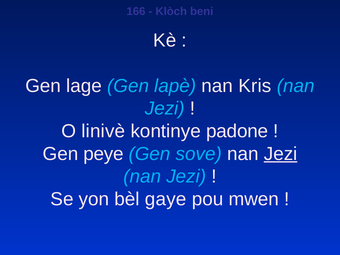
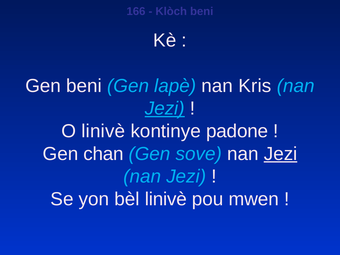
Gen lage: lage -> beni (84, 86)
Jezi underline: none -> present (165, 108)
peye: peye -> chan (104, 154)
bèl gaye: gaye -> linivè (166, 199)
